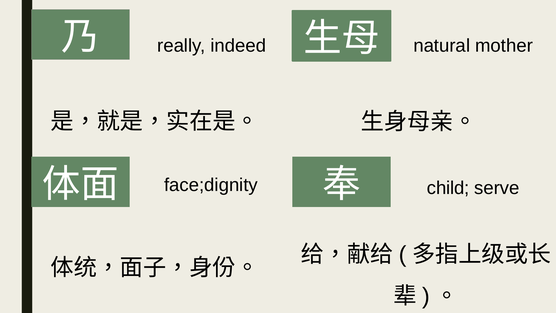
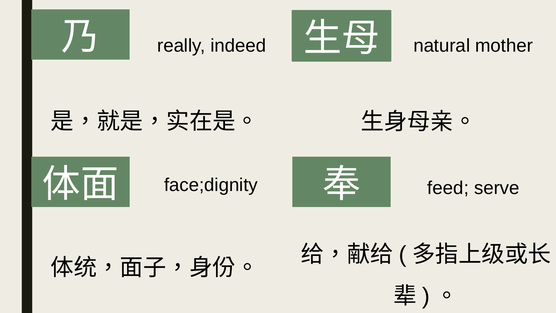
child: child -> feed (448, 188)
